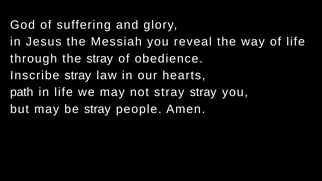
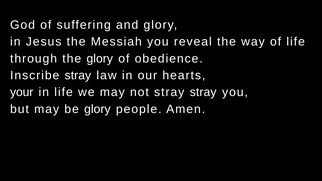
the stray: stray -> glory (100, 59)
path: path -> your (22, 92)
be stray: stray -> glory (97, 109)
